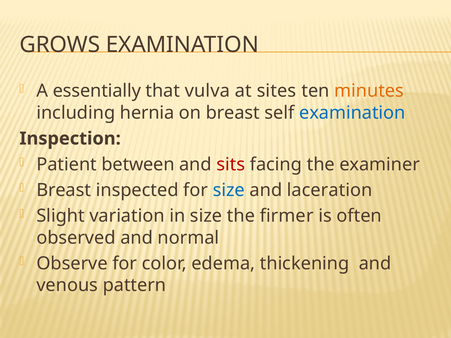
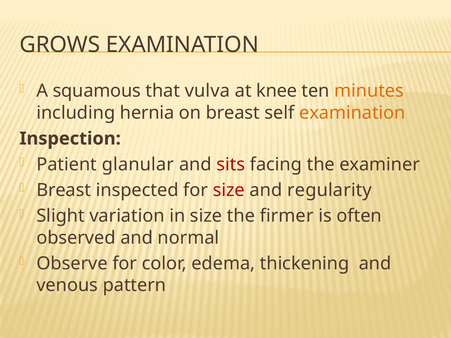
essentially: essentially -> squamous (97, 91)
sites: sites -> knee (277, 91)
examination colour: blue -> orange (352, 113)
between: between -> glanular (138, 164)
size colour: blue -> red (229, 190)
laceration: laceration -> regularity (330, 190)
